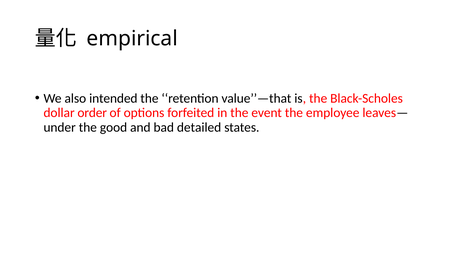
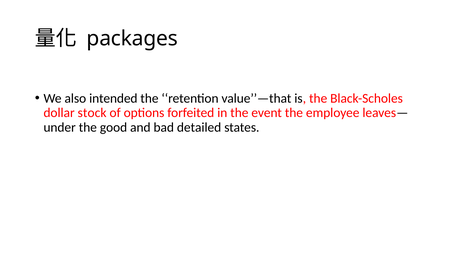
empirical: empirical -> packages (132, 38)
order: order -> stock (92, 113)
